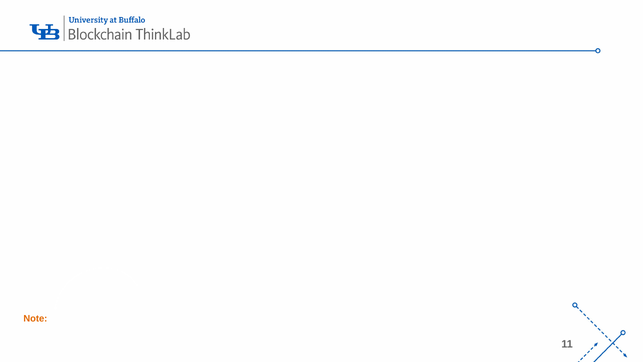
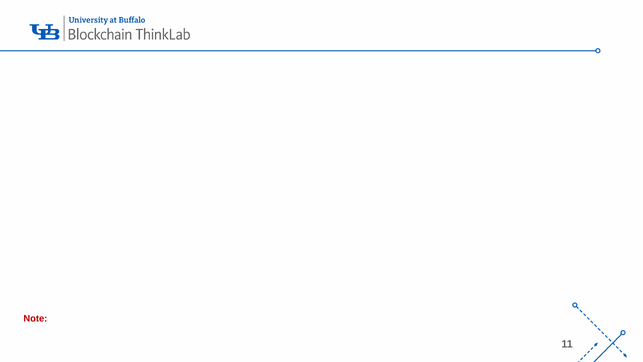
Note colour: orange -> red (35, 319)
